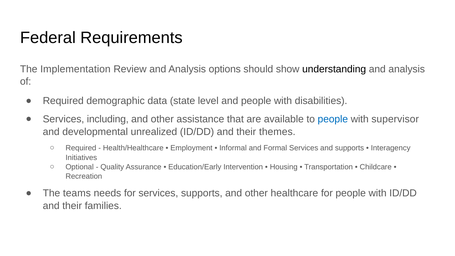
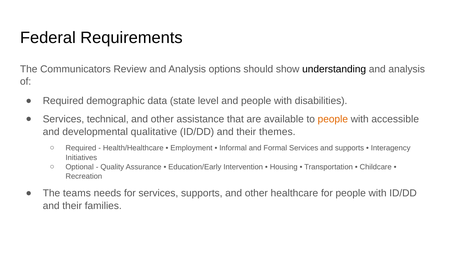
Implementation: Implementation -> Communicators (75, 69)
including: including -> technical (108, 119)
people colour: blue -> orange (333, 119)
supervisor: supervisor -> accessible (395, 119)
unrealized: unrealized -> qualitative (154, 132)
